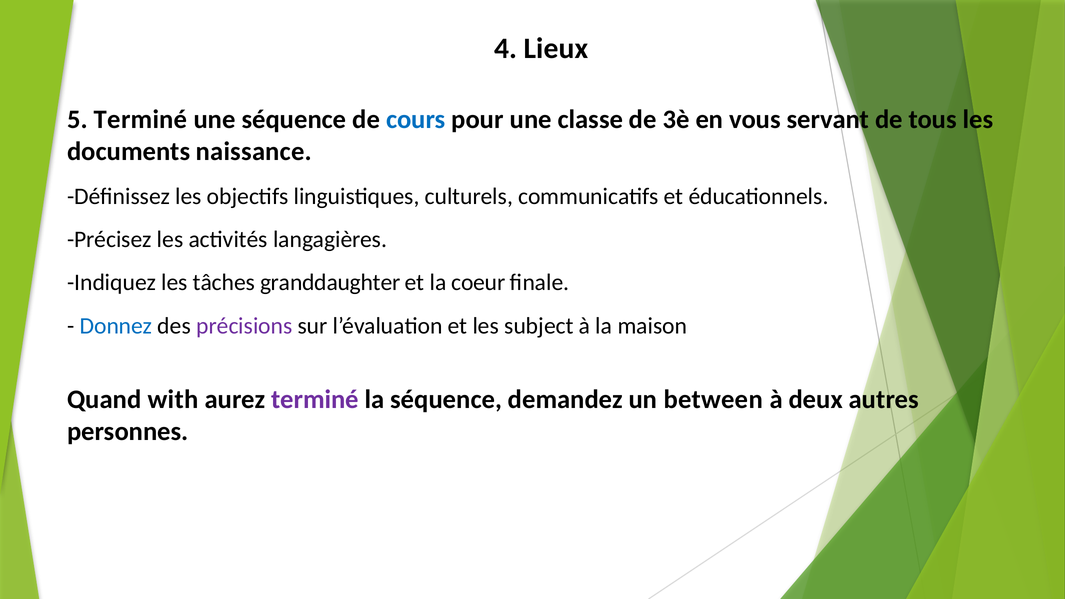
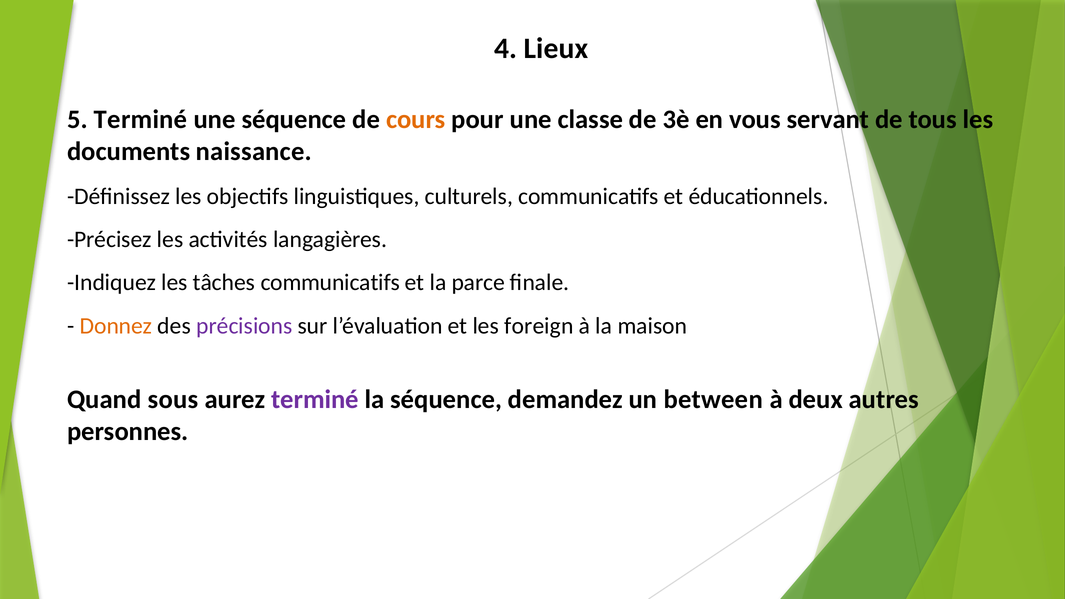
cours colour: blue -> orange (416, 120)
tâches granddaughter: granddaughter -> communicatifs (330, 283)
coeur: coeur -> parce (478, 283)
Donnez colour: blue -> orange (116, 326)
subject: subject -> foreign (539, 326)
with: with -> sous (173, 399)
